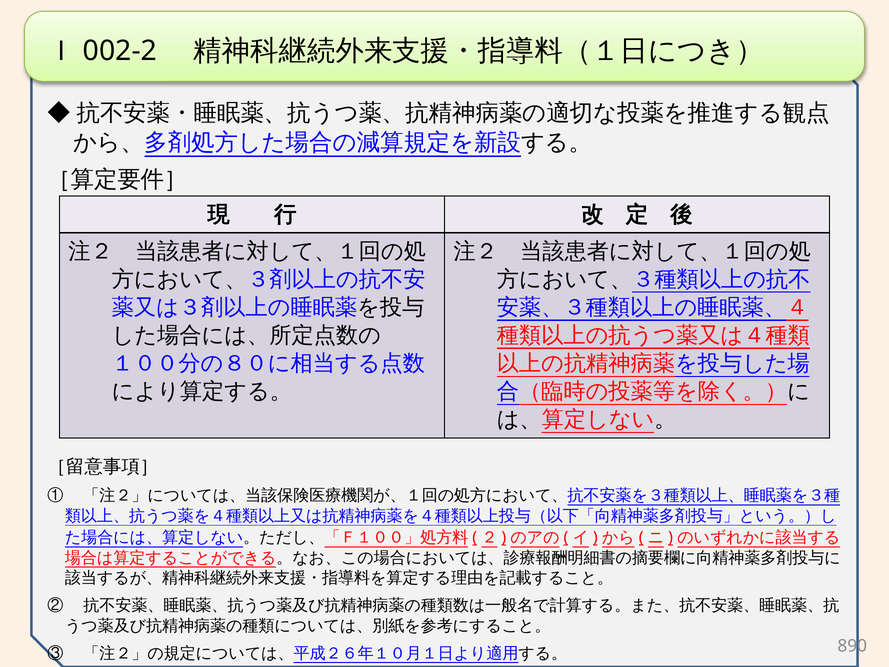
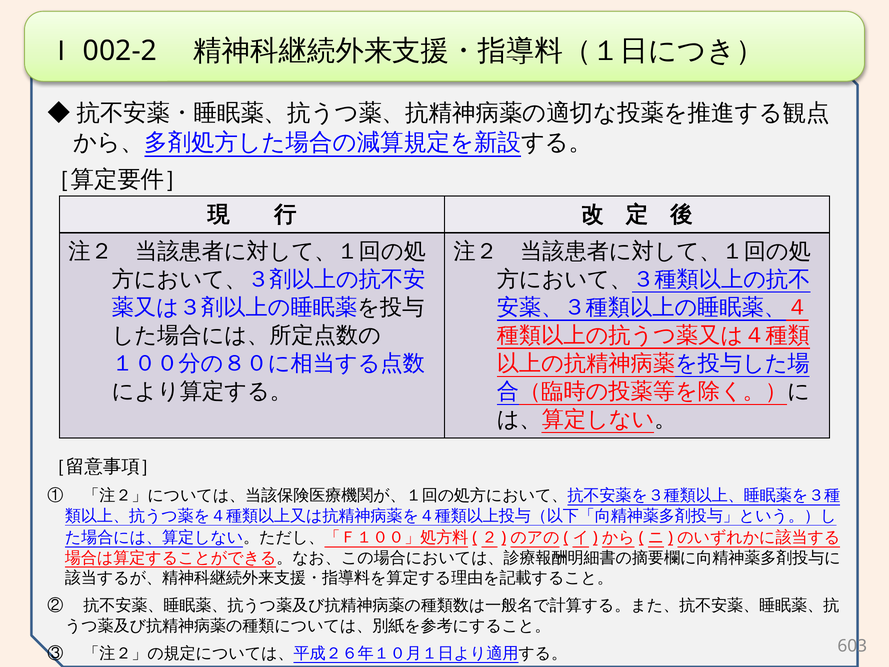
890: 890 -> 603 (852, 646)
